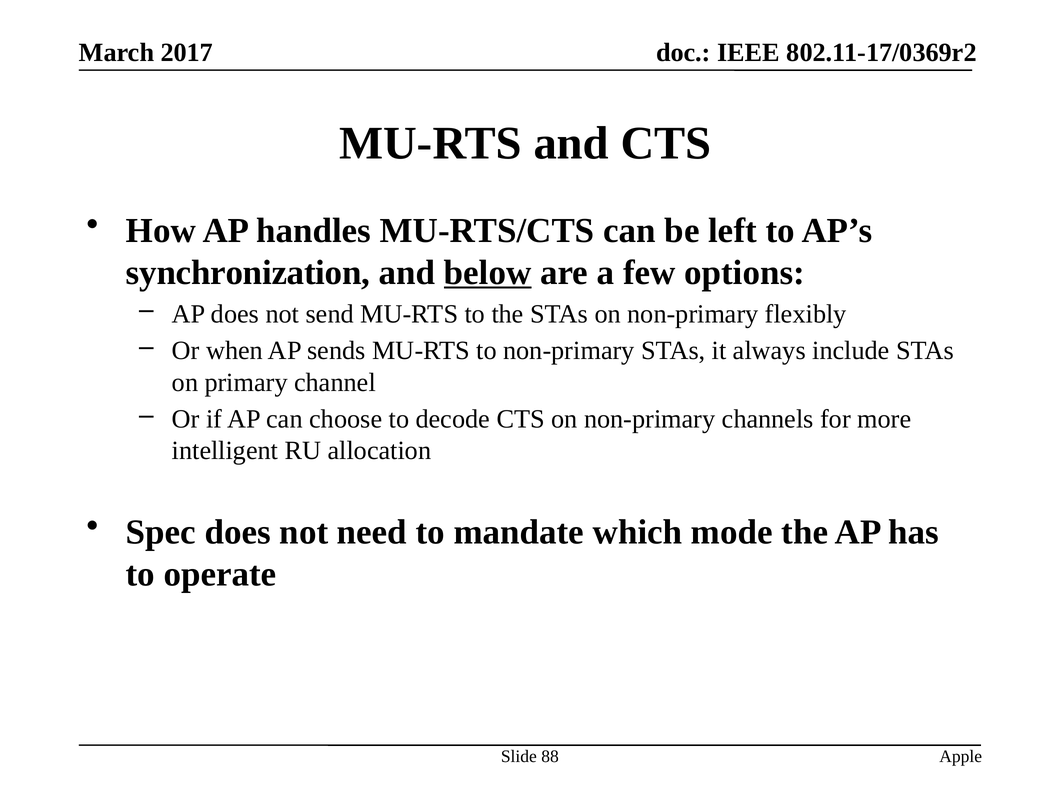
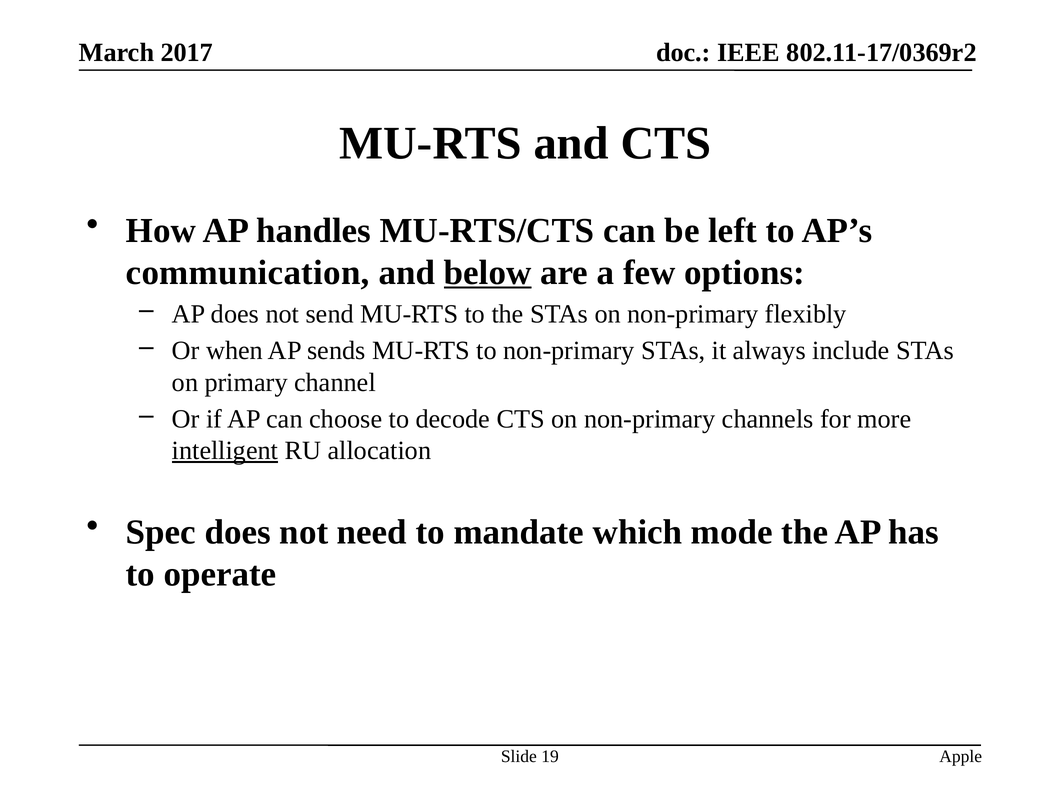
synchronization: synchronization -> communication (248, 272)
intelligent underline: none -> present (225, 450)
88: 88 -> 19 (550, 756)
